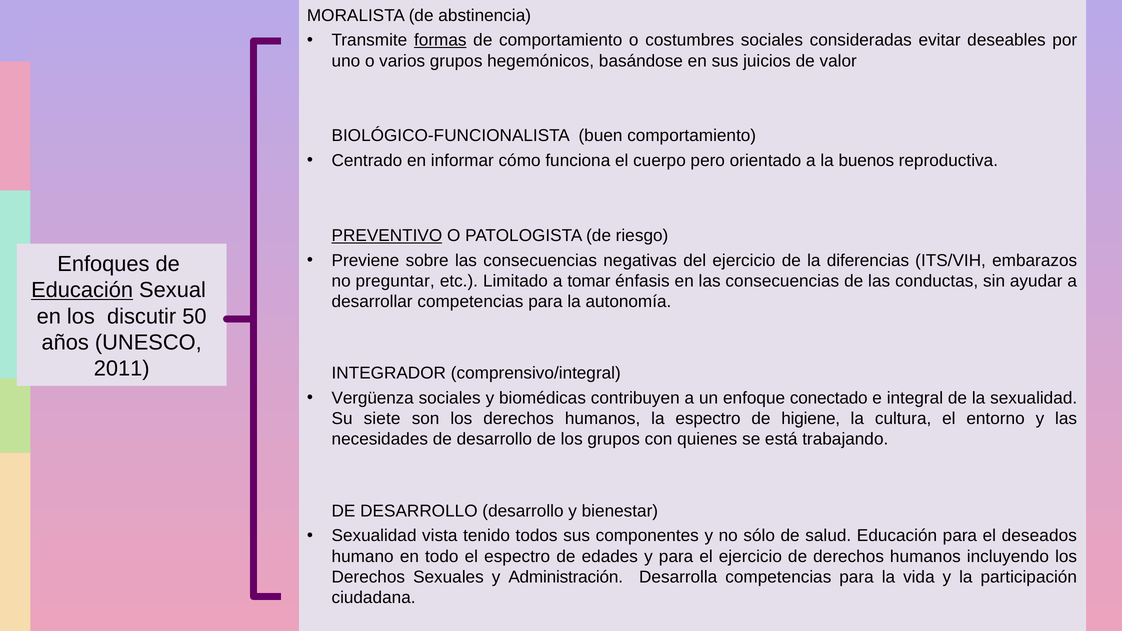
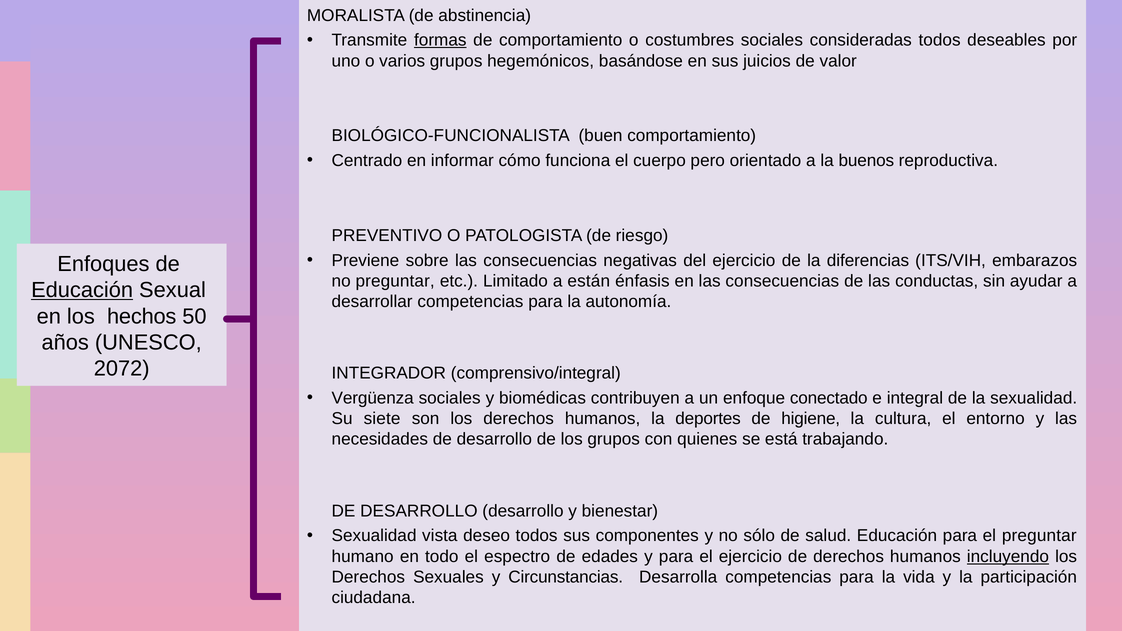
consideradas evitar: evitar -> todos (940, 40)
PREVENTIVO underline: present -> none (387, 236)
tomar: tomar -> están (589, 281)
discutir: discutir -> hechos (142, 316)
2011: 2011 -> 2072 (122, 369)
la espectro: espectro -> deportes (708, 419)
tenido: tenido -> deseo (487, 536)
el deseados: deseados -> preguntar (1039, 536)
incluyendo underline: none -> present (1008, 557)
Administración: Administración -> Circunstancias (566, 577)
